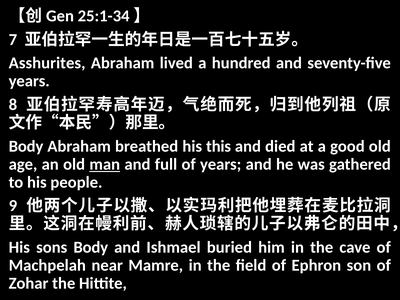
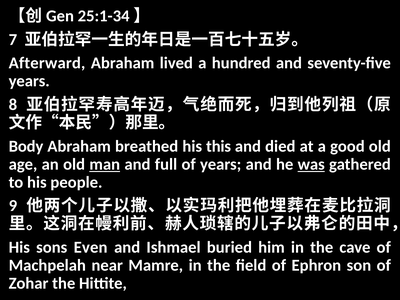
Asshurites: Asshurites -> Afterward (47, 63)
was underline: none -> present (311, 164)
sons Body: Body -> Even (91, 247)
